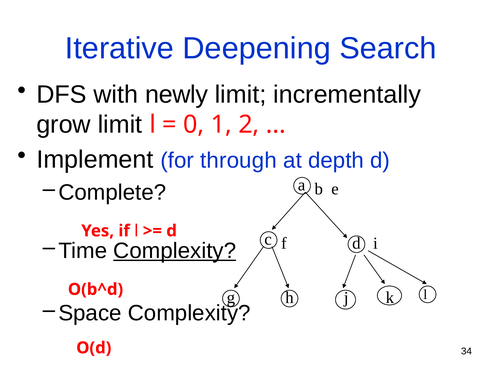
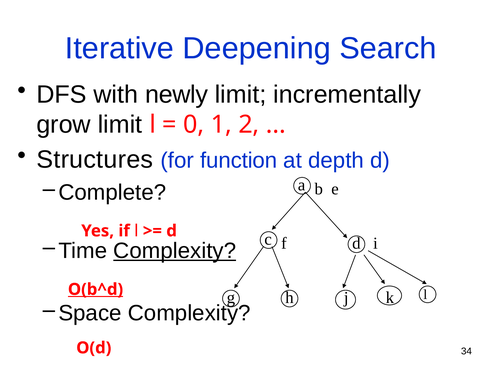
Implement: Implement -> Structures (95, 160)
through: through -> function (239, 161)
O(b^d underline: none -> present (96, 290)
